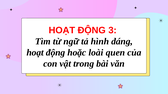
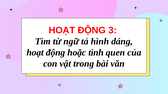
loài: loài -> tình (96, 53)
